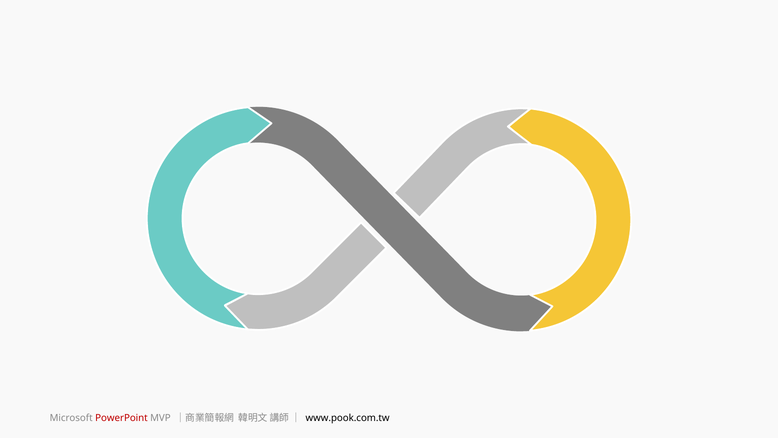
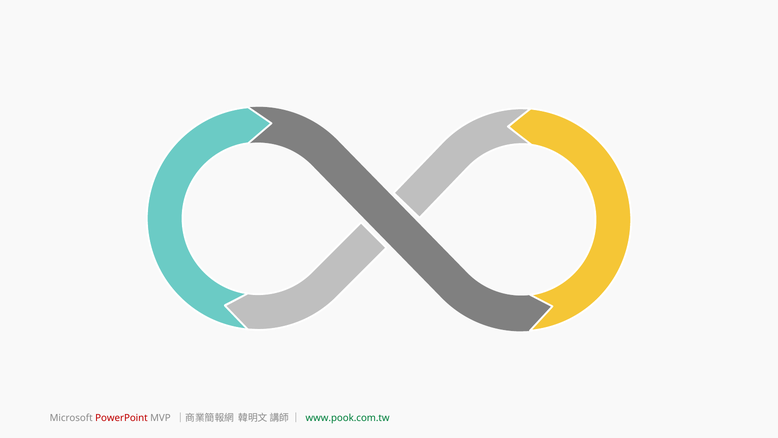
www.pook.com.tw colour: black -> green (348, 418)
